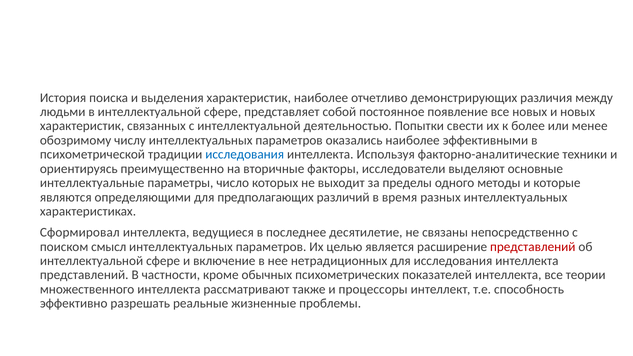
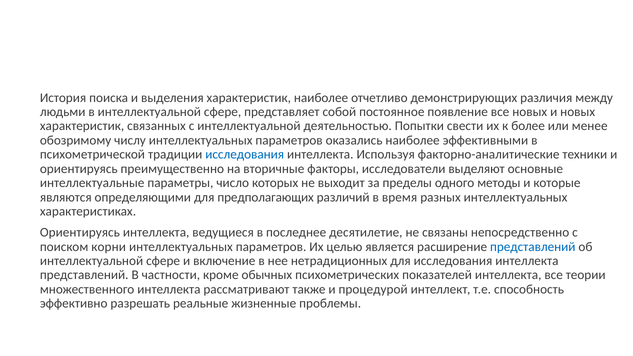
Сформировал: Сформировал -> Ориентируясь (80, 232)
смысл: смысл -> корни (109, 247)
представлений colour: red -> blue (533, 247)
процессоры: процессоры -> процедурой (373, 289)
